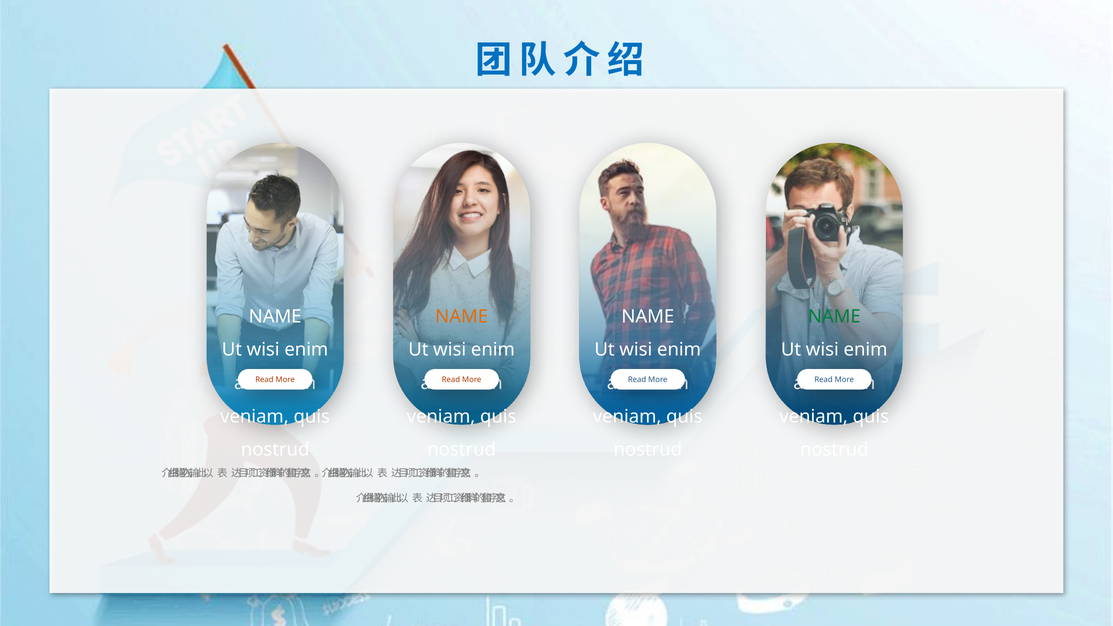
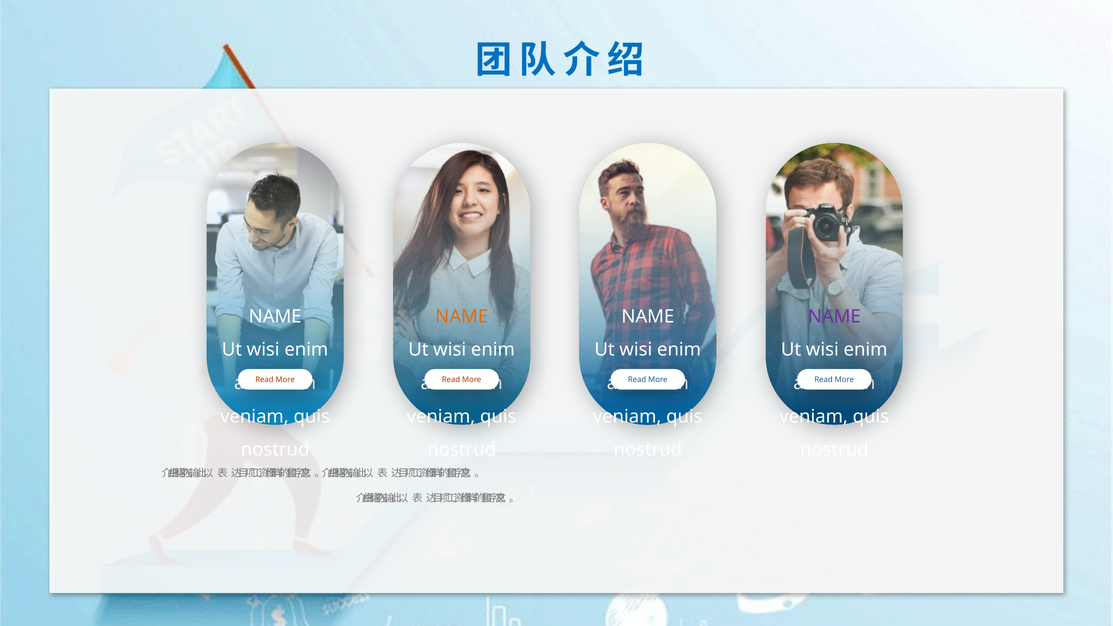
NAME colour: green -> purple (834, 316)
